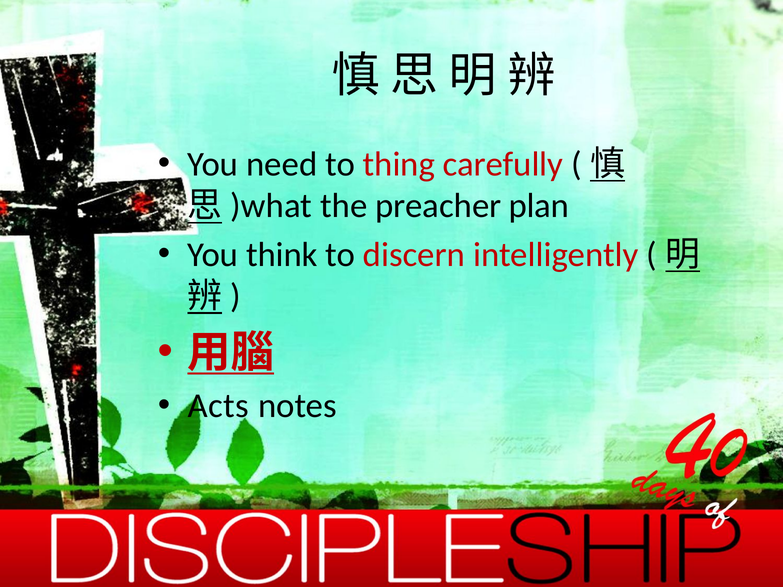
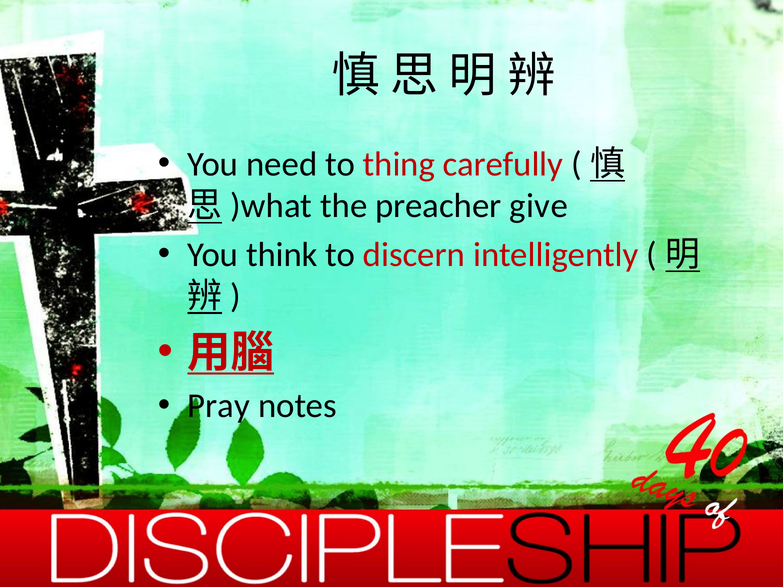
plan: plan -> give (539, 206)
Acts: Acts -> Pray (219, 406)
